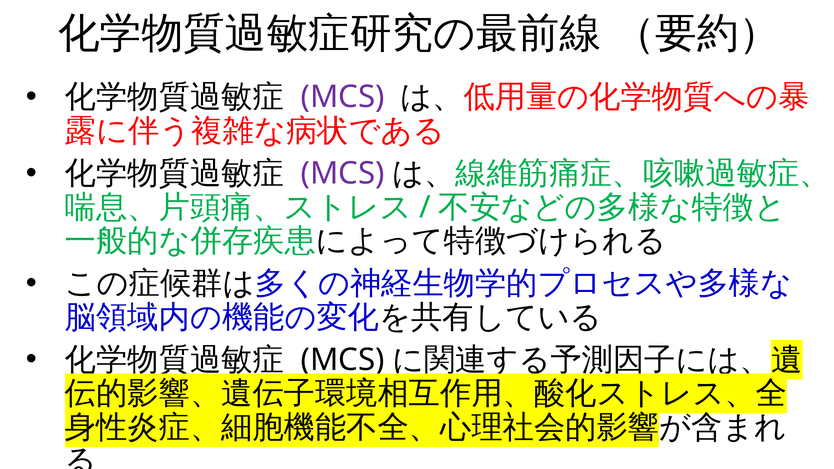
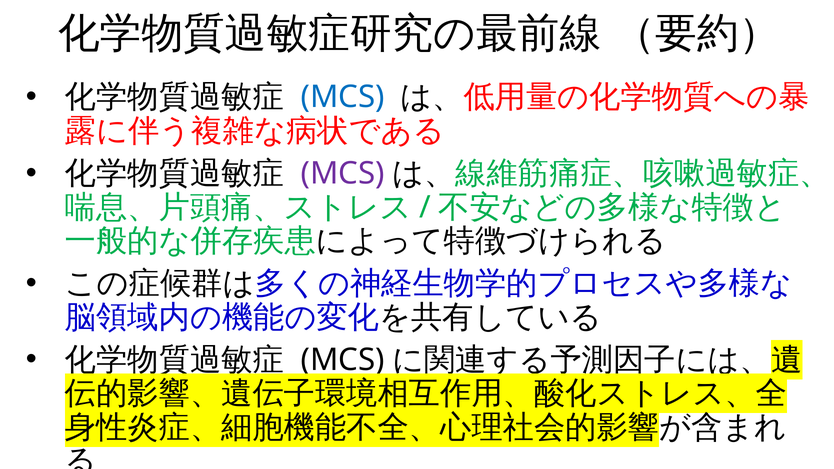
MCS colour: purple -> blue (343, 97)
